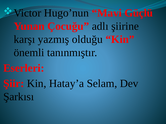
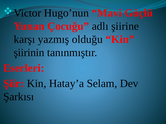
önemli: önemli -> şiirinin (29, 53)
